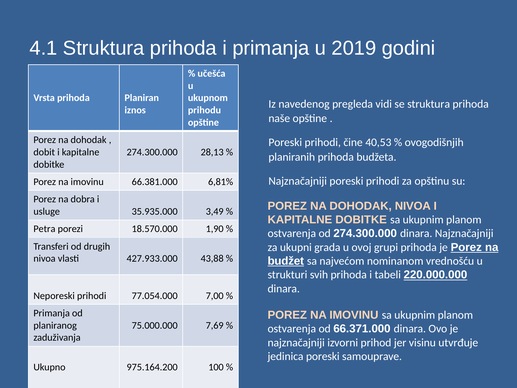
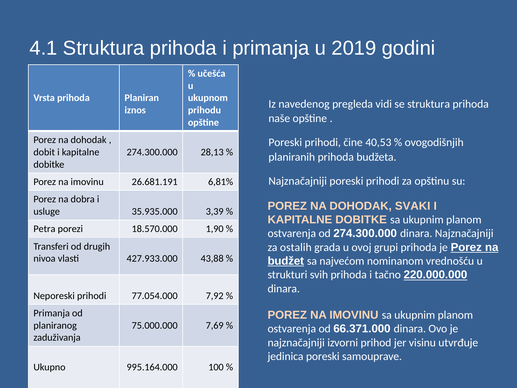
66.381.000: 66.381.000 -> 26.681.191 (155, 182)
DOHODAK NIVOA: NIVOA -> SVAKI (413, 206)
3,49: 3,49 -> 3,39 (215, 211)
ukupni: ukupni -> ostalih (296, 247)
tabeli: tabeli -> tačno (388, 275)
7,00: 7,00 -> 7,92 (215, 296)
975.164.200: 975.164.200 -> 995.164.000 (152, 367)
